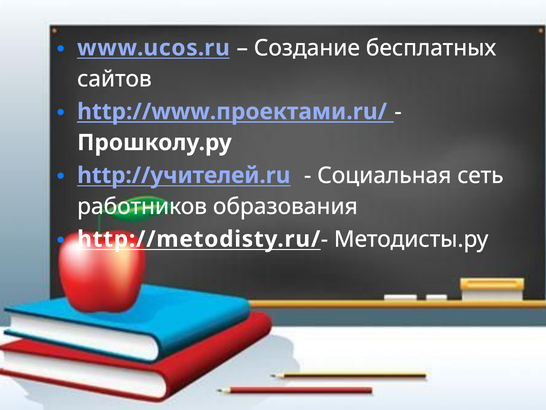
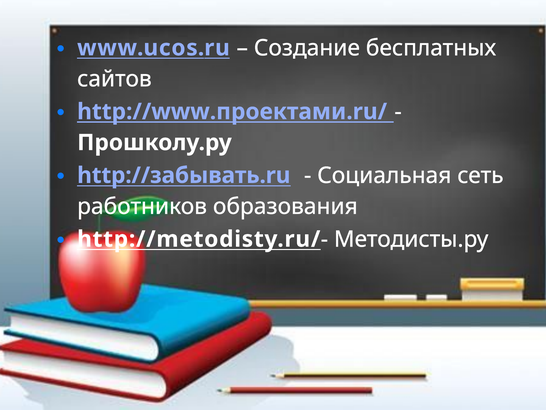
http://учителей.ru: http://учителей.ru -> http://забывать.ru (184, 175)
